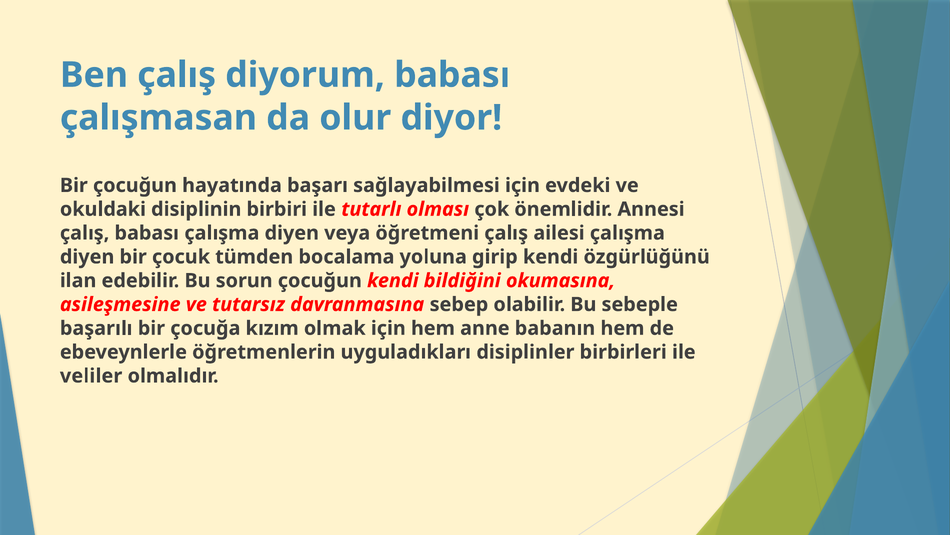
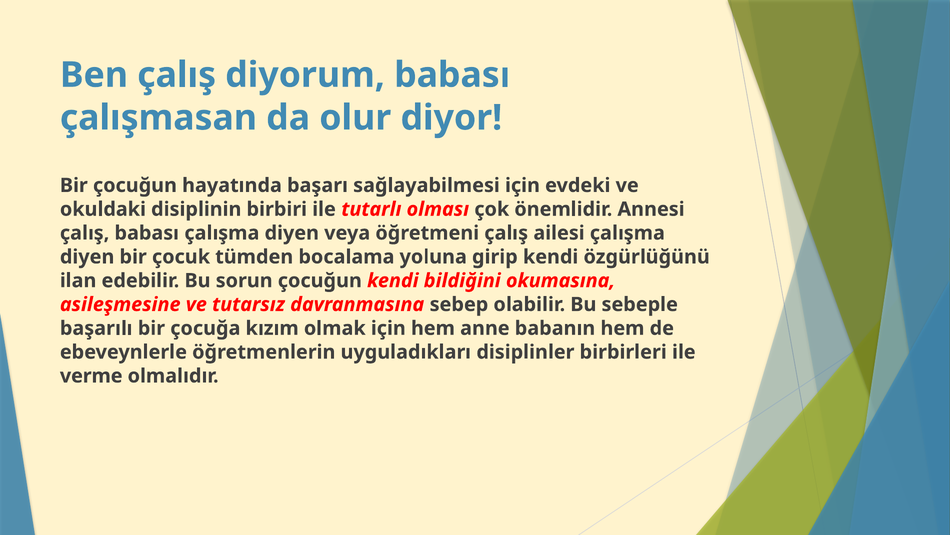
veliler: veliler -> verme (91, 376)
